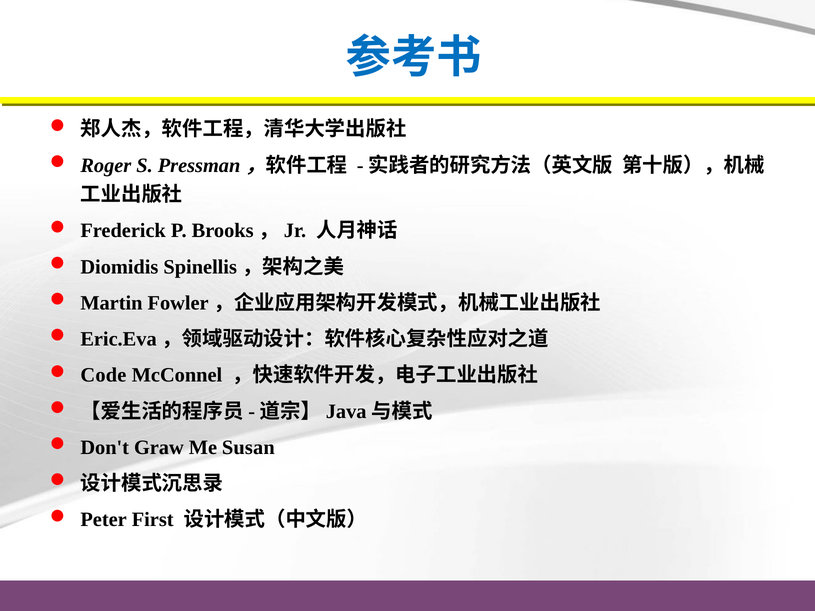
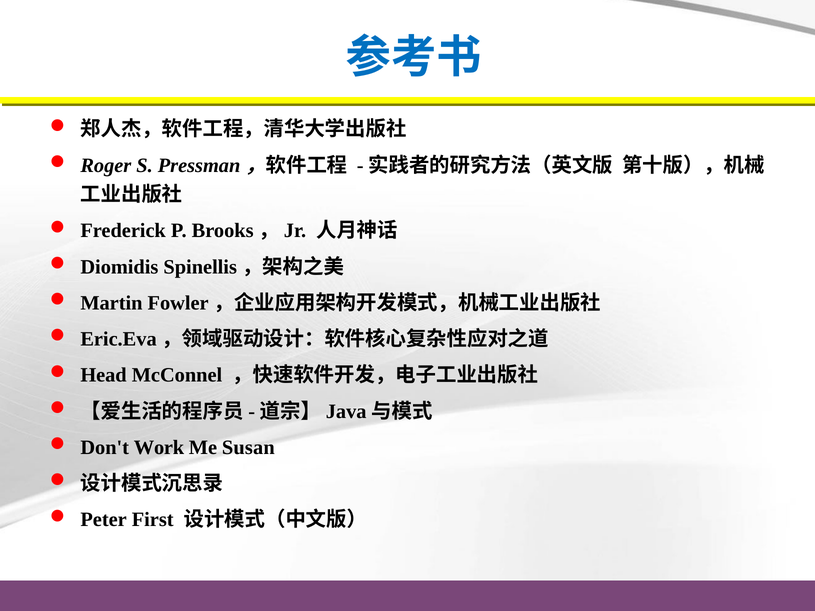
Code: Code -> Head (104, 375)
Graw: Graw -> Work (159, 448)
